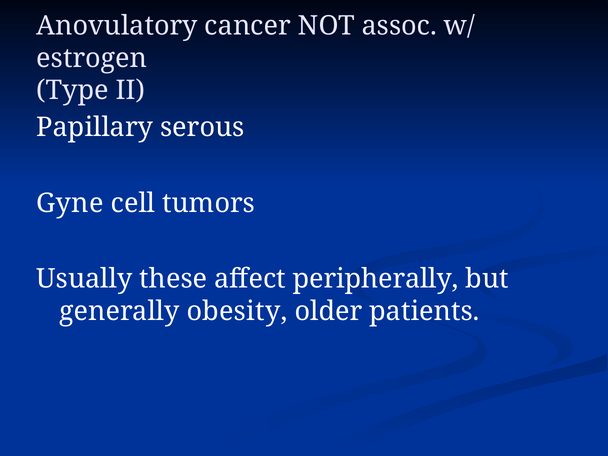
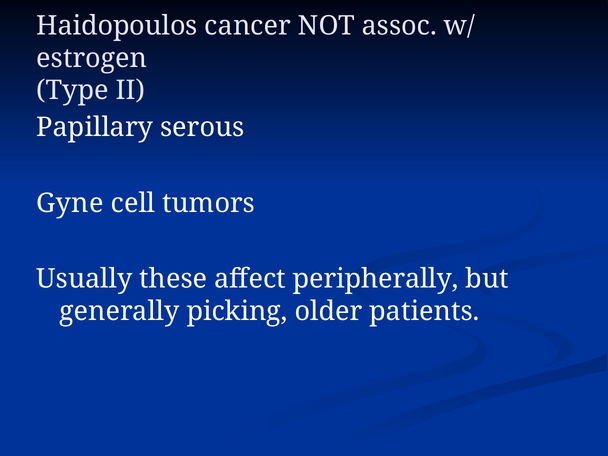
Anovulatory: Anovulatory -> Haidopoulos (117, 26)
obesity: obesity -> picking (237, 311)
